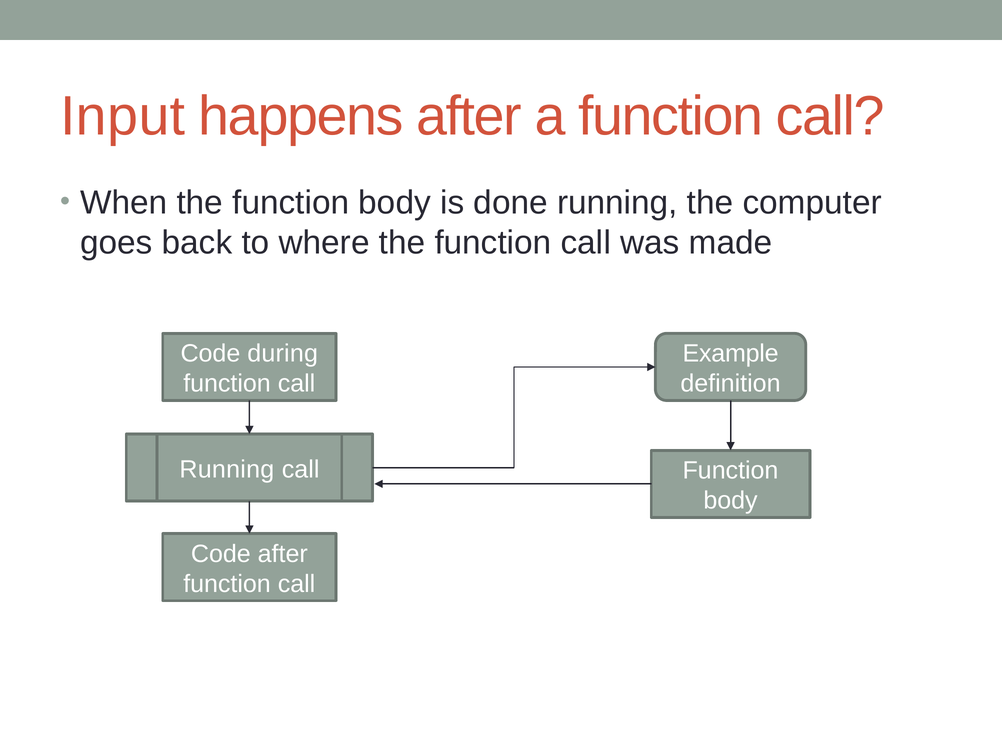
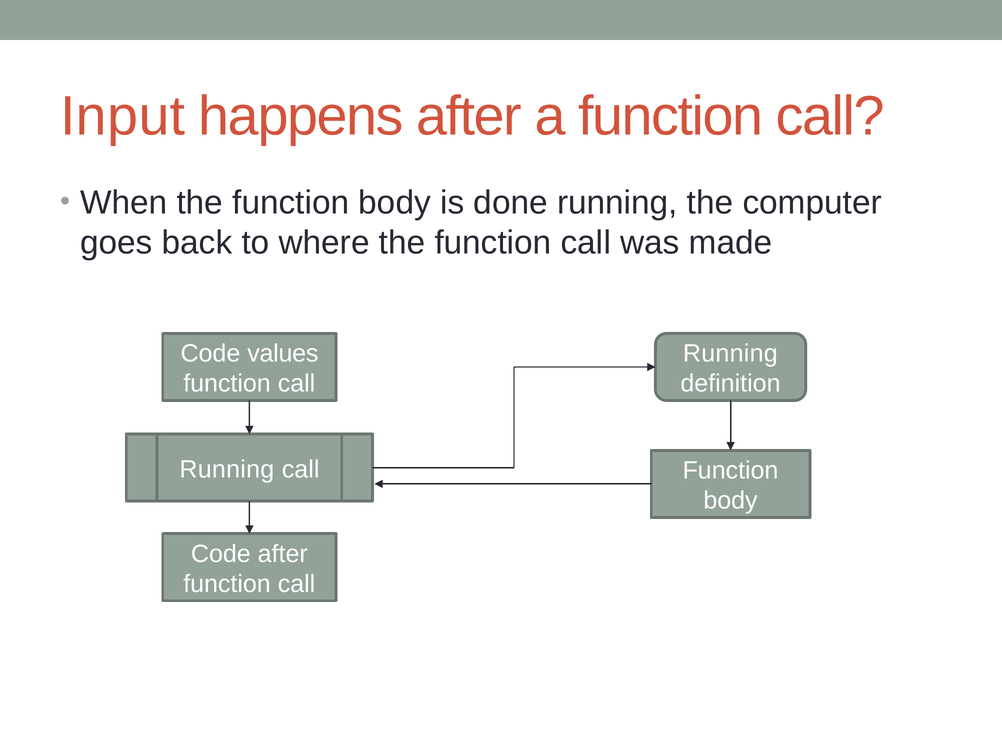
during: during -> values (283, 354)
Example: Example -> Running (730, 354)
